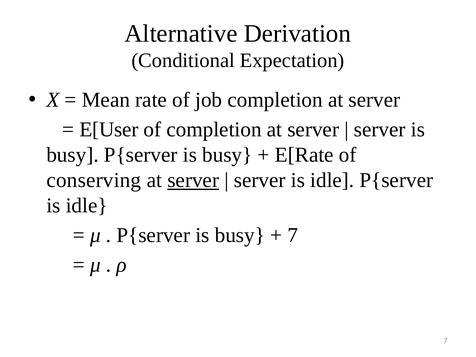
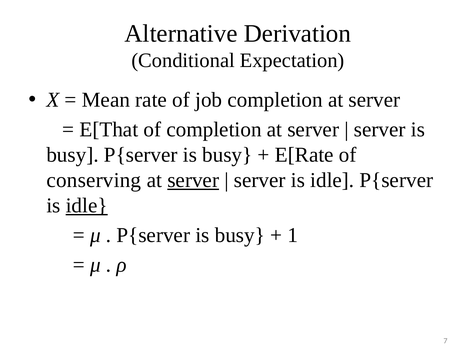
E[User: E[User -> E[That (109, 129)
idle underline: none -> present (87, 206)
7: 7 -> 1 (293, 235)
